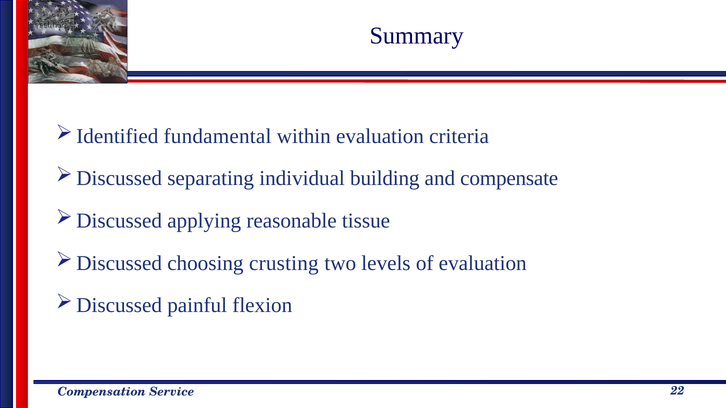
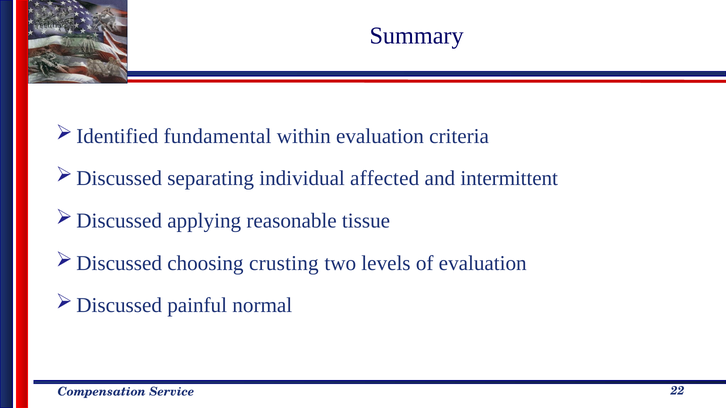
building: building -> affected (385, 179)
compensate: compensate -> intermittent (509, 179)
flexion: flexion -> normal (262, 306)
